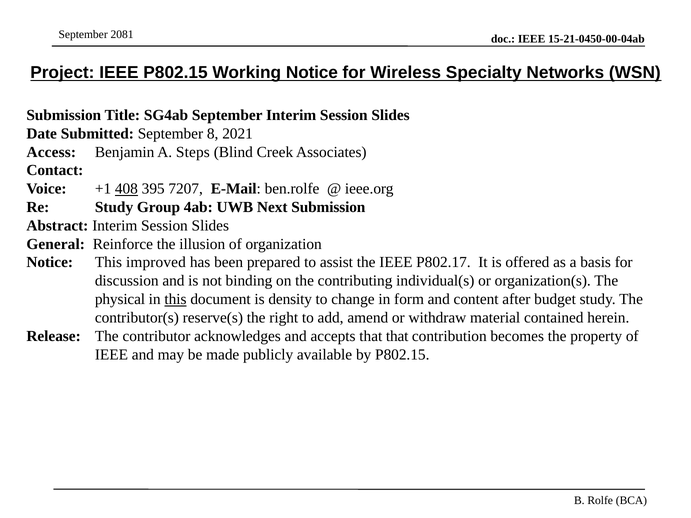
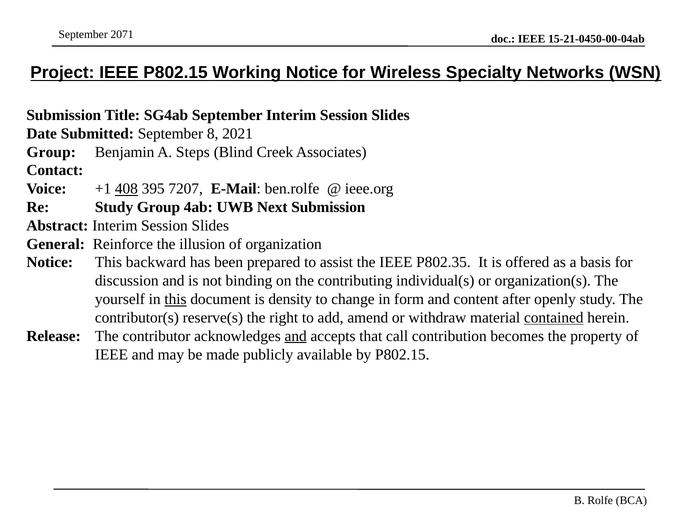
2081: 2081 -> 2071 (122, 34)
Access: Access -> Group (51, 152)
improved: improved -> backward (156, 263)
P802.17: P802.17 -> P802.35 (443, 263)
physical: physical -> yourself (120, 299)
budget: budget -> openly (555, 299)
contained underline: none -> present (554, 318)
and underline: none -> present (296, 336)
that that: that -> call (397, 336)
